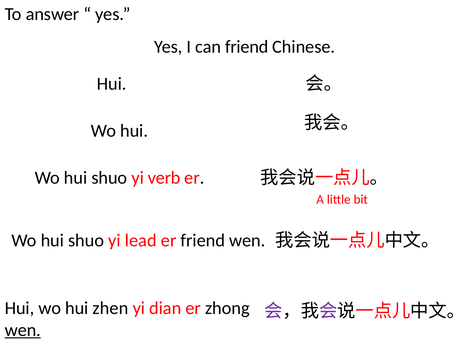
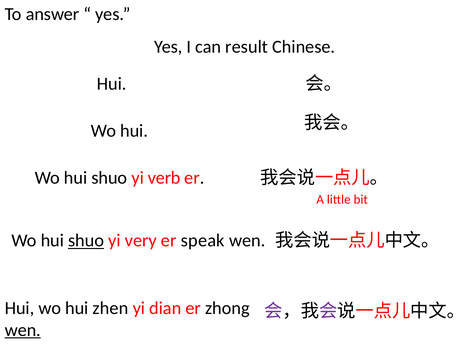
can friend: friend -> result (247, 47)
shuo underline: none -> present (86, 240)
lead: lead -> very (141, 240)
er friend: friend -> speak (203, 240)
